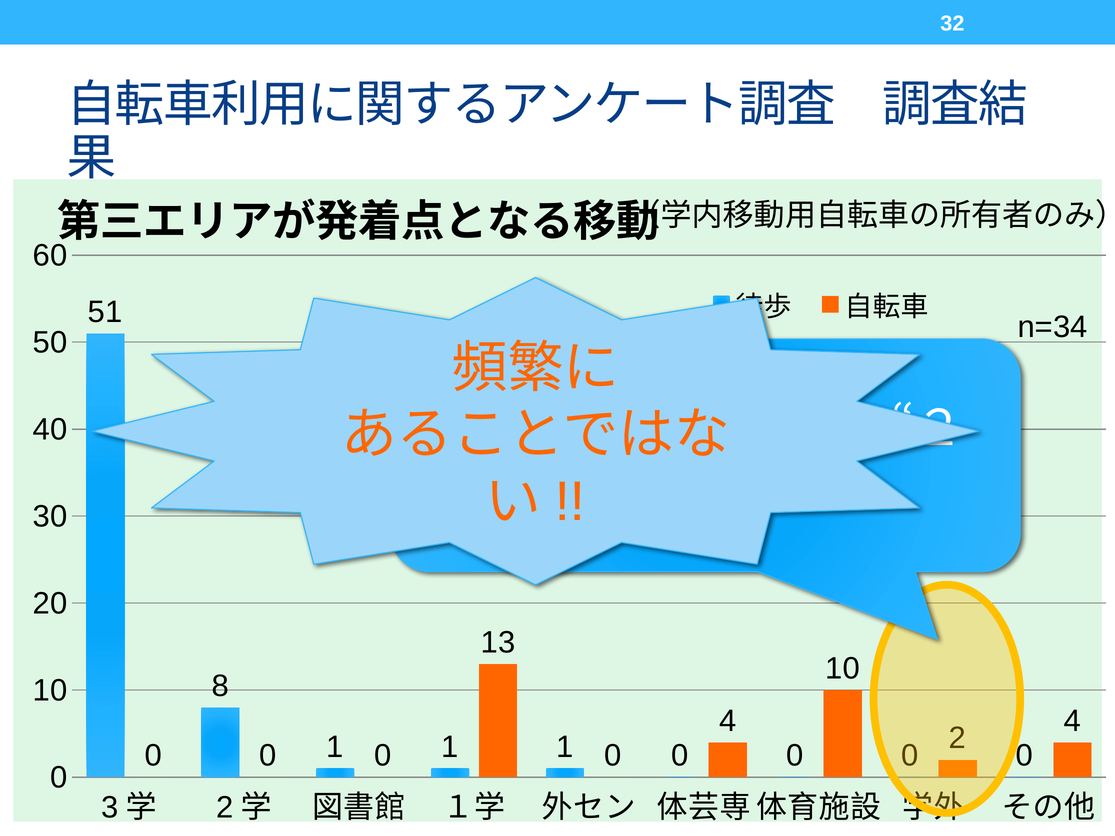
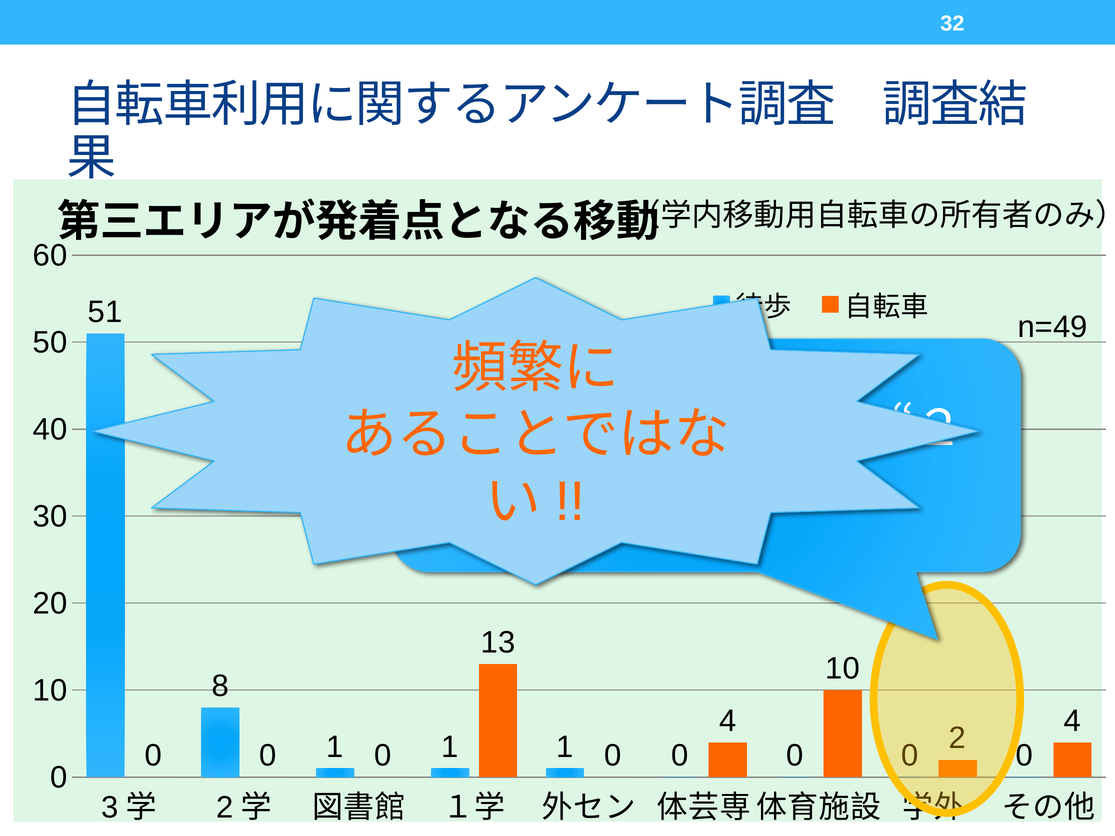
n=34: n=34 -> n=49 (1053, 327)
